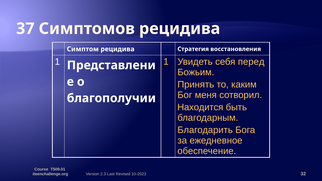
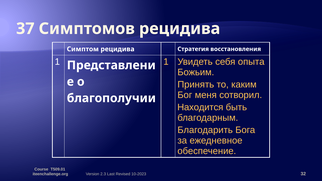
перед: перед -> опыта (251, 62)
